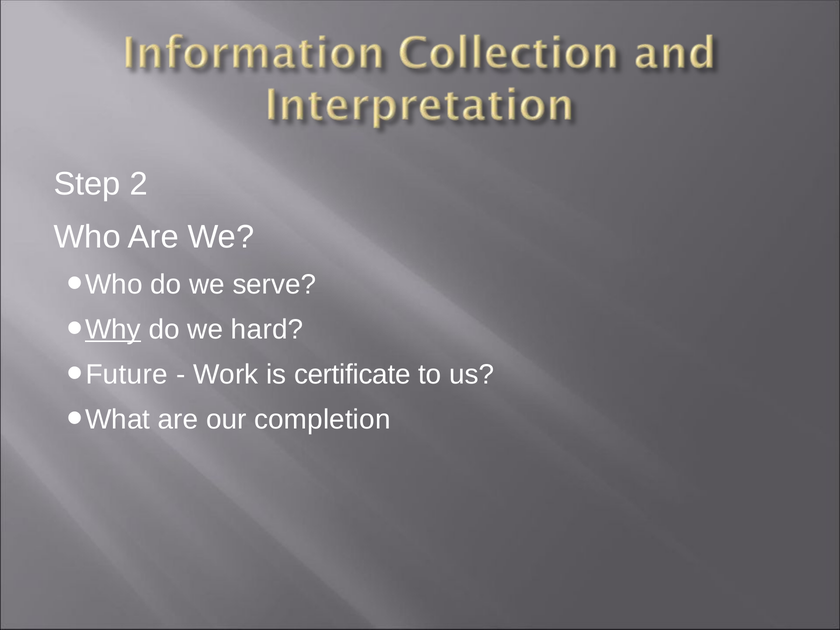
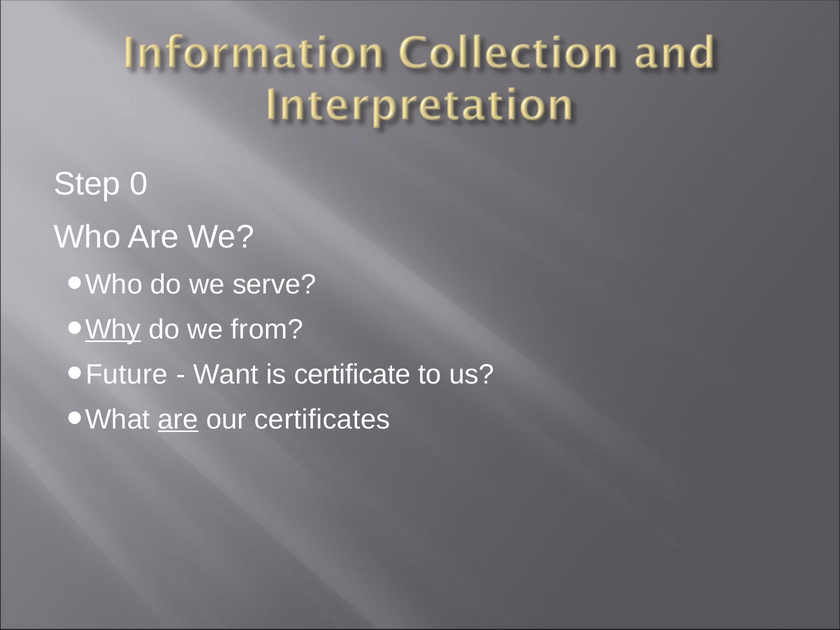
2: 2 -> 0 (139, 184)
hard: hard -> from (267, 329)
Work: Work -> Want (226, 374)
are underline: none -> present (178, 419)
completion: completion -> certificates (322, 419)
